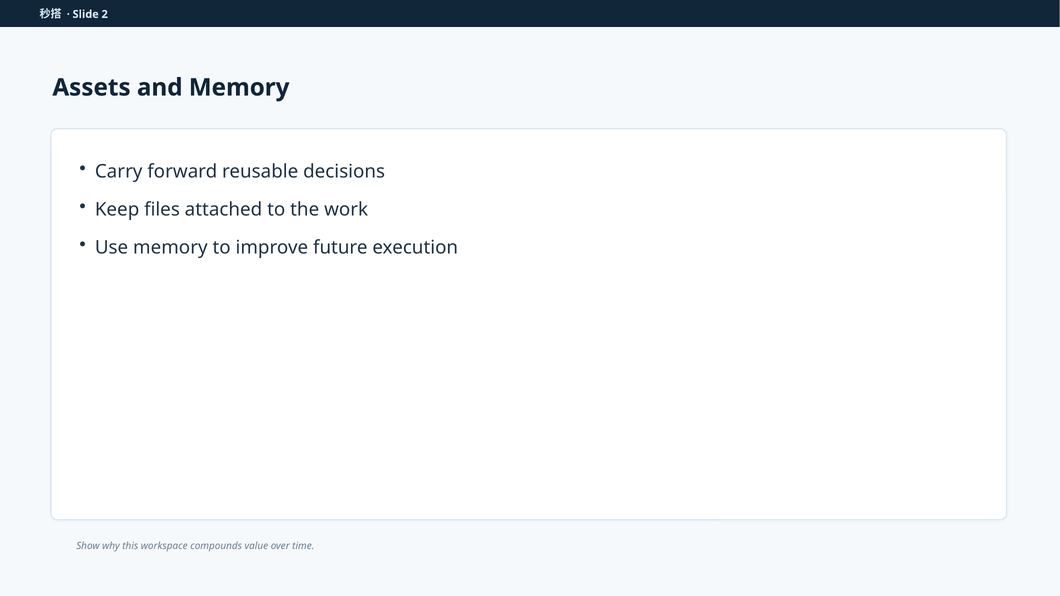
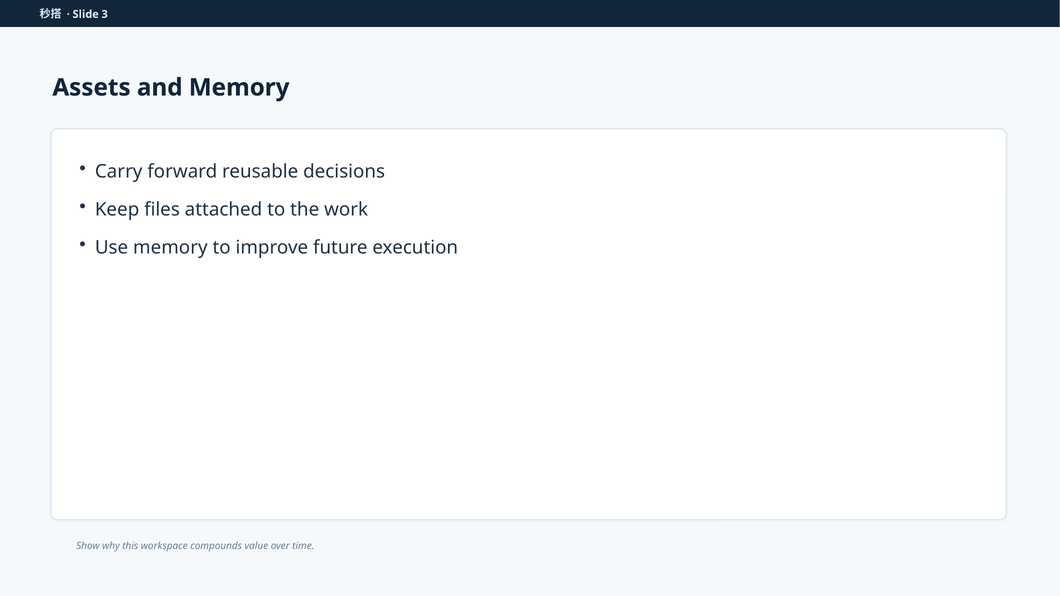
2: 2 -> 3 (105, 14)
